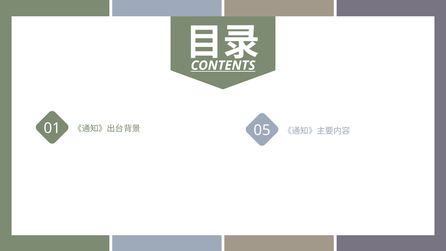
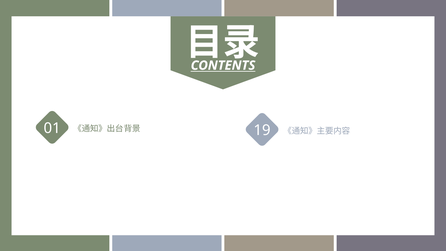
05: 05 -> 19 (262, 130)
